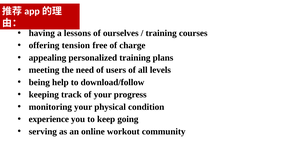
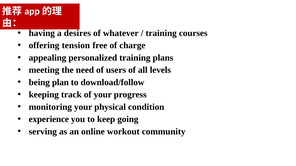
lessons: lessons -> desires (77, 33)
ourselves: ourselves -> whatever (121, 33)
help: help -> plan (60, 83)
